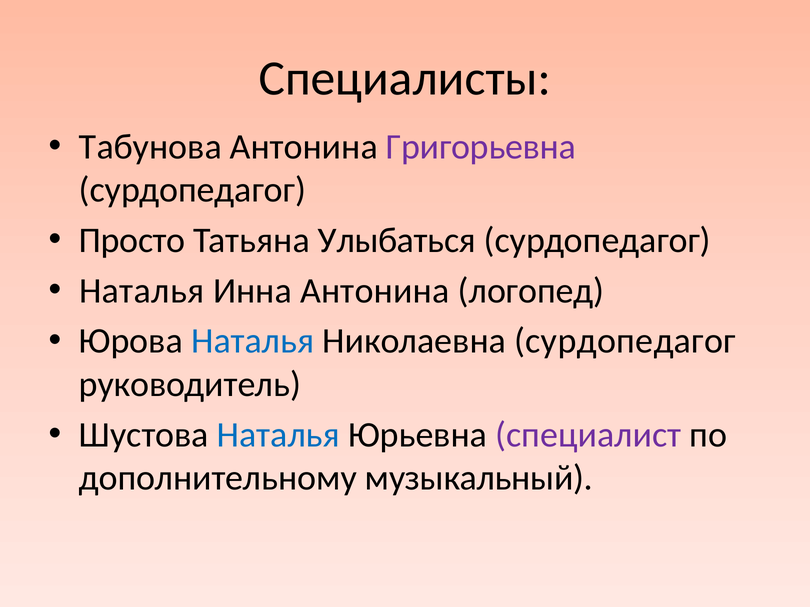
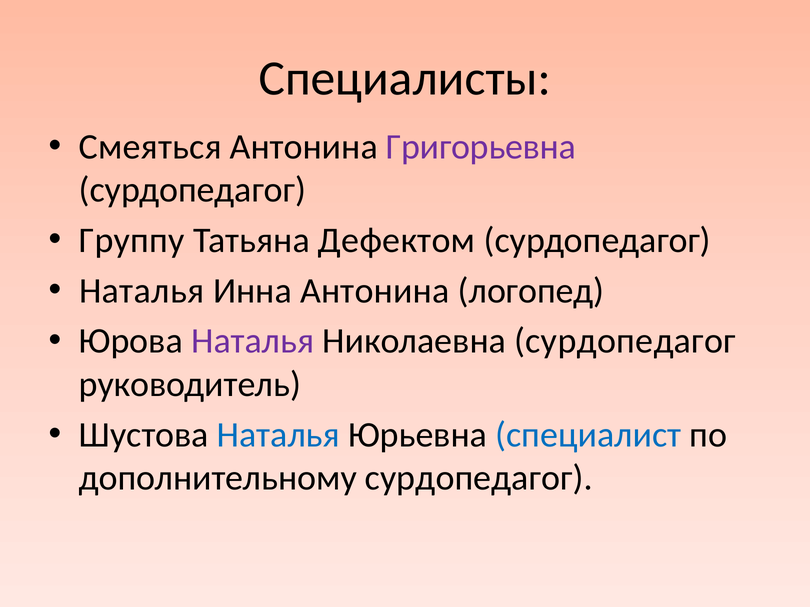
Табунова: Табунова -> Смеяться (150, 147)
Просто: Просто -> Группу (132, 241)
Улыбаться: Улыбаться -> Дефектом (397, 241)
Наталья colour: blue -> purple (253, 341)
специалист colour: purple -> blue (588, 435)
дополнительному музыкальный: музыкальный -> сурдопедагог (479, 478)
